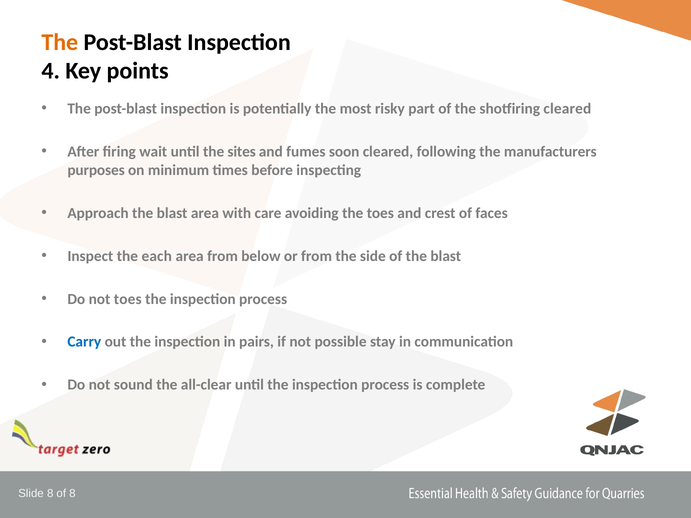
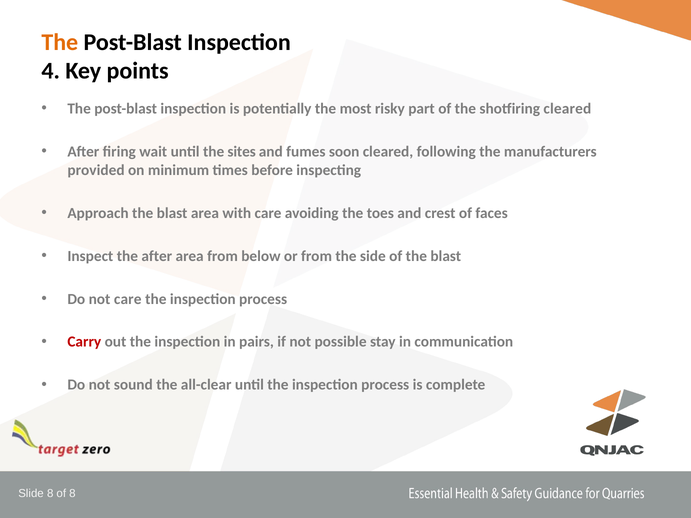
purposes: purposes -> provided (96, 170)
the each: each -> after (157, 256)
not toes: toes -> care (128, 299)
Carry colour: blue -> red (84, 342)
